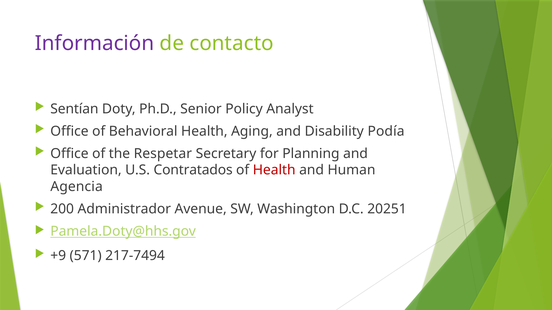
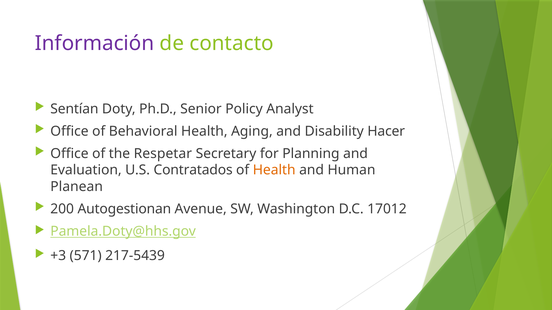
Podía: Podía -> Hacer (386, 131)
Health colour: red -> orange (274, 170)
Agencia: Agencia -> Planean (77, 187)
Administrador: Administrador -> Autogestionan (124, 209)
20251: 20251 -> 17012 (387, 209)
+9: +9 -> +3 (58, 256)
217-7494: 217-7494 -> 217-5439 (135, 256)
